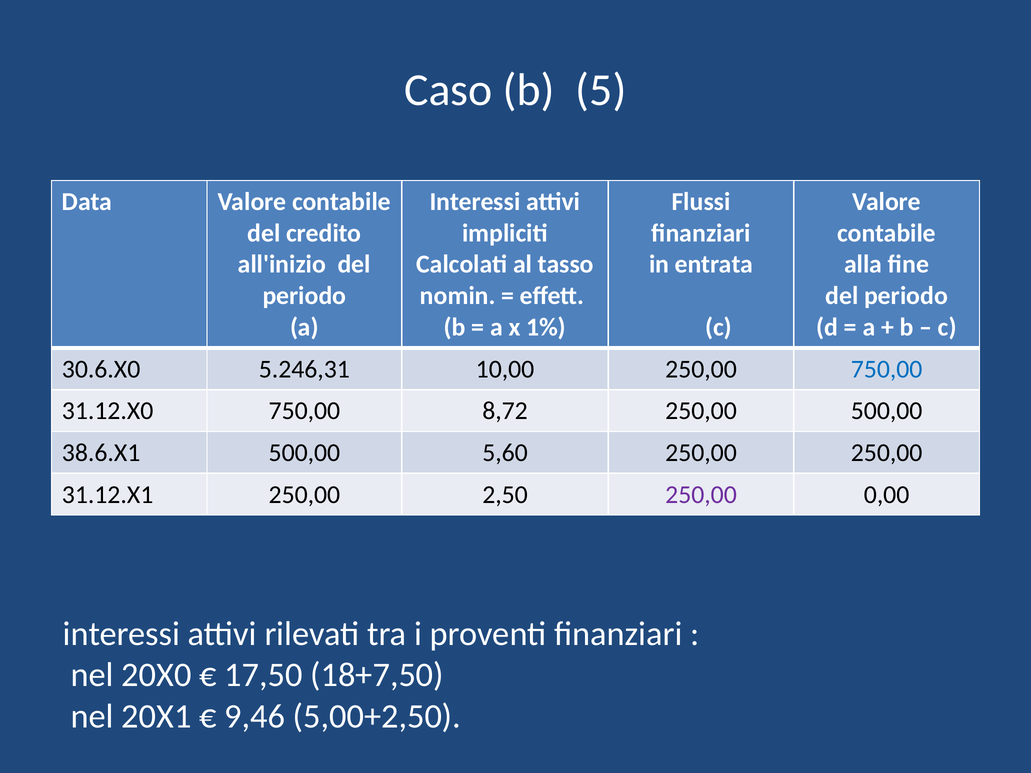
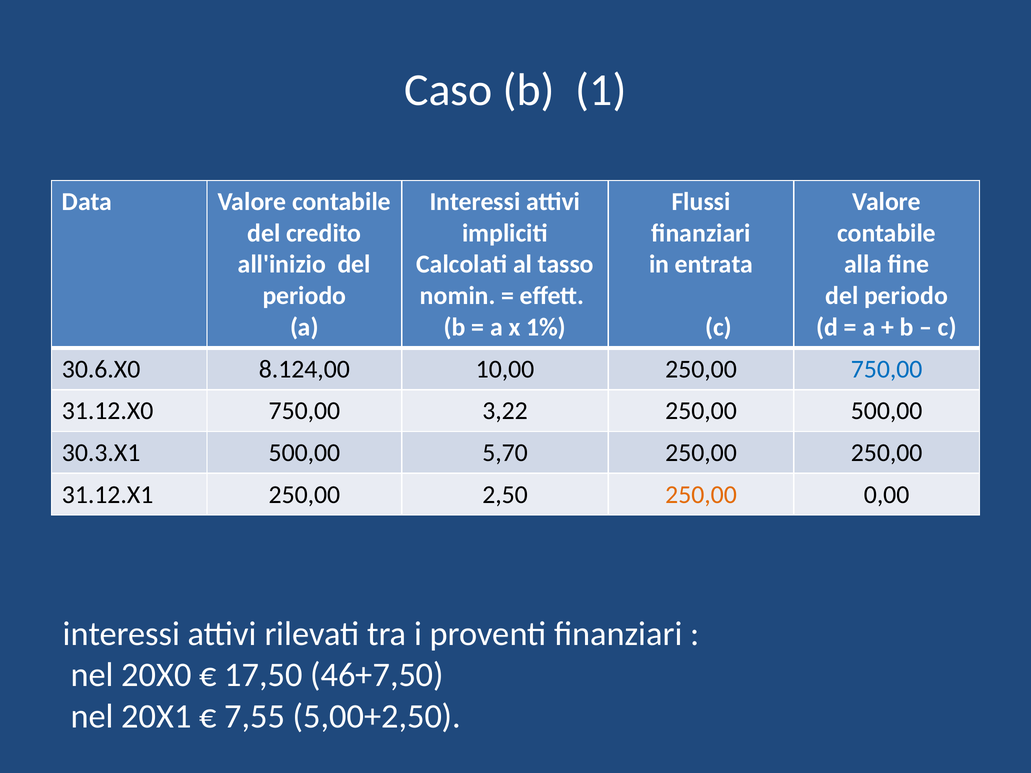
5: 5 -> 1 (601, 90)
5.246,31: 5.246,31 -> 8.124,00 (304, 369)
8,72: 8,72 -> 3,22 (505, 411)
38.6.X1: 38.6.X1 -> 30.3.X1 (101, 453)
5,60: 5,60 -> 5,70 (505, 453)
250,00 colour: purple -> orange (701, 495)
18+7,50: 18+7,50 -> 46+7,50 (377, 675)
9,46: 9,46 -> 7,55 (255, 716)
